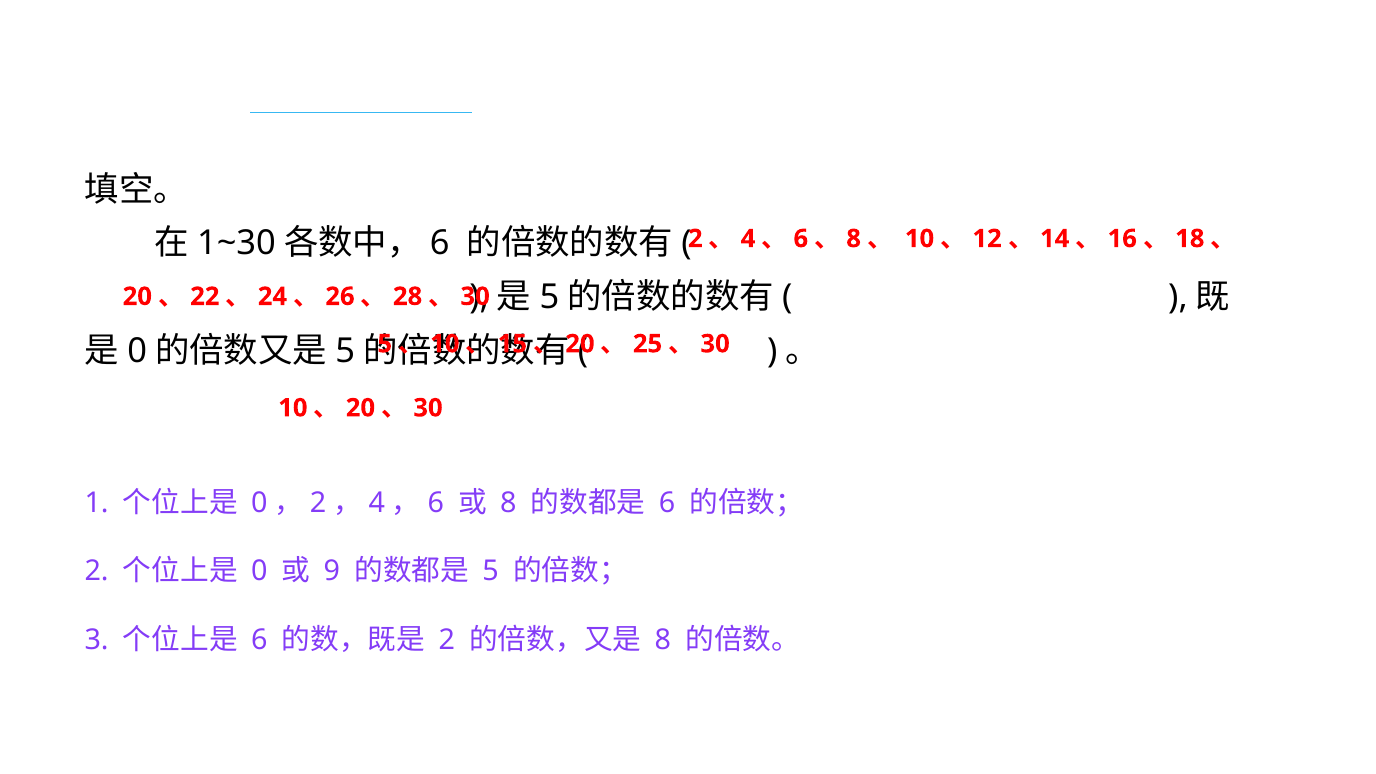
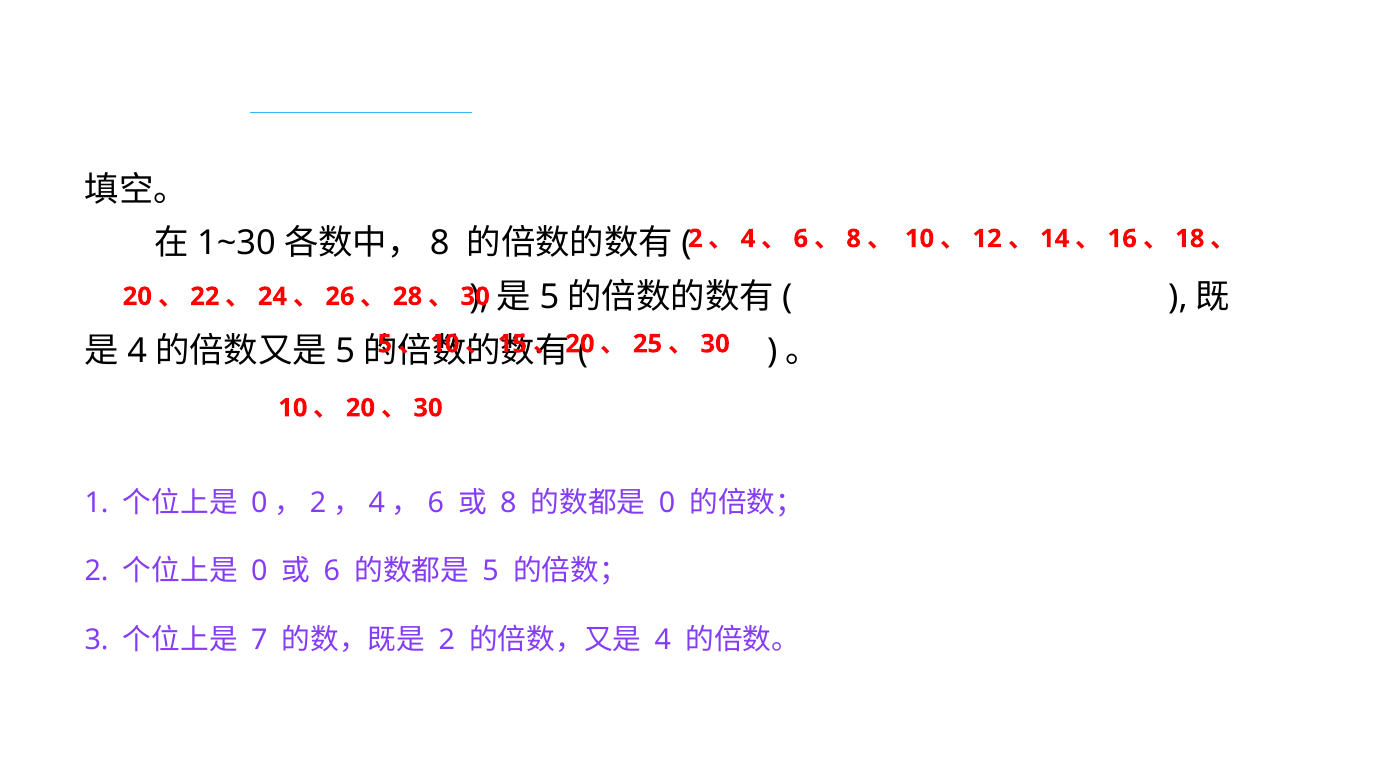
6: 6 -> 8 (440, 244)
0: 0 -> 4 (137, 351)
6: 6 -> 0 (667, 503)
9: 9 -> 6 (332, 571)
6: 6 -> 7 (259, 640)
8: 8 -> 4 (663, 640)
